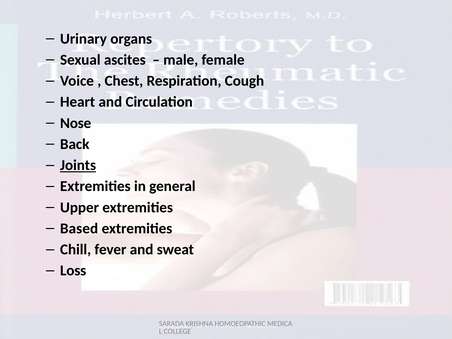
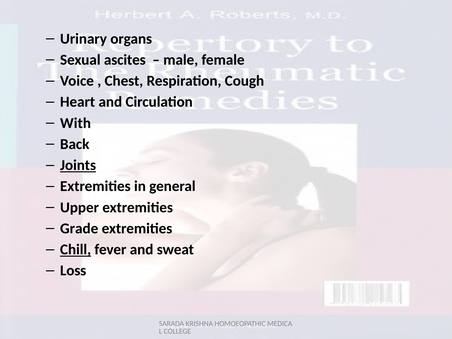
Nose: Nose -> With (76, 123)
Based: Based -> Grade (79, 229)
Chill underline: none -> present (76, 250)
